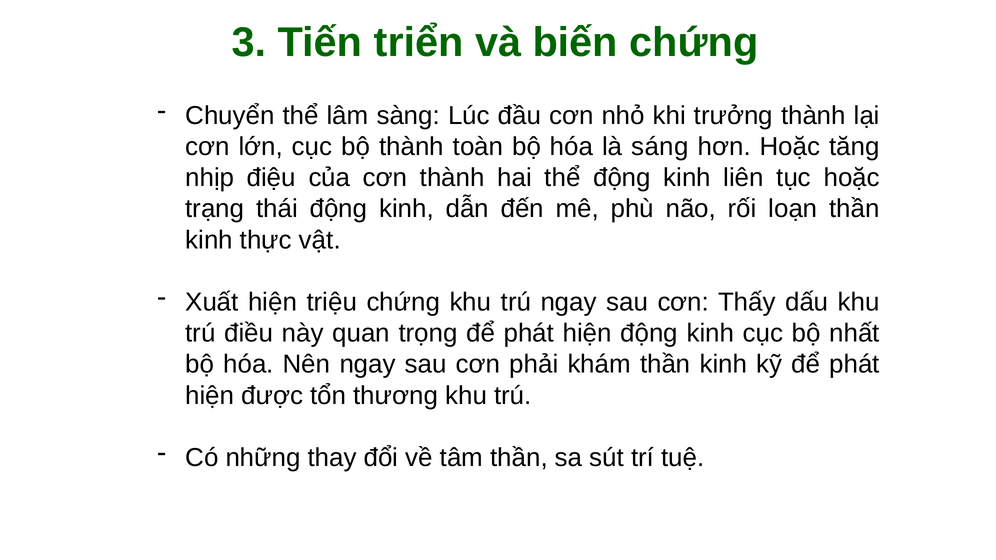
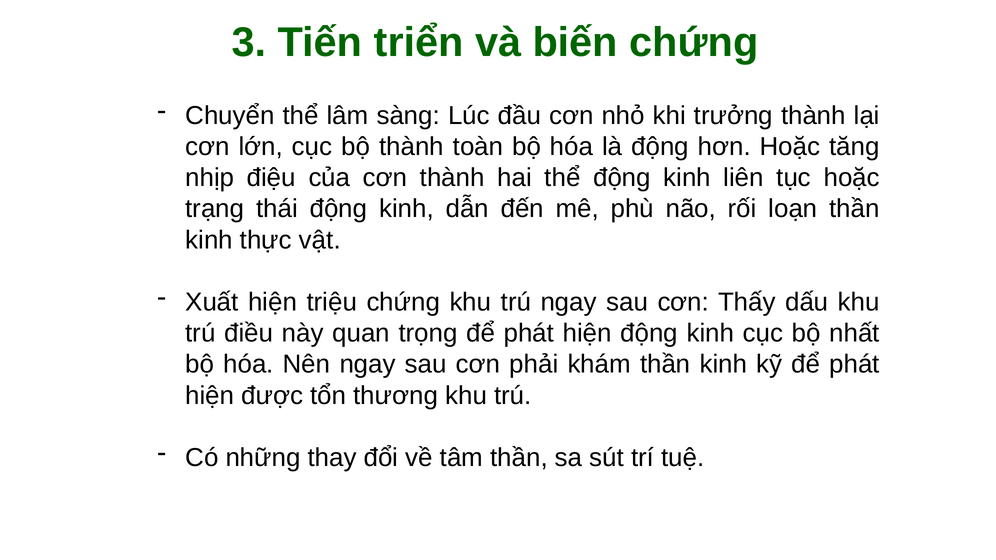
là sáng: sáng -> động (660, 147)
